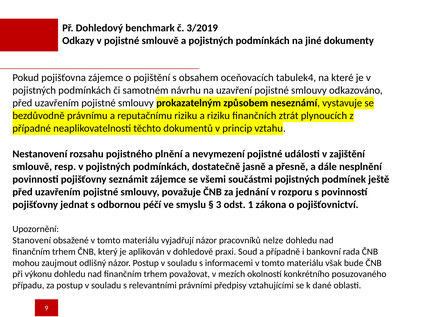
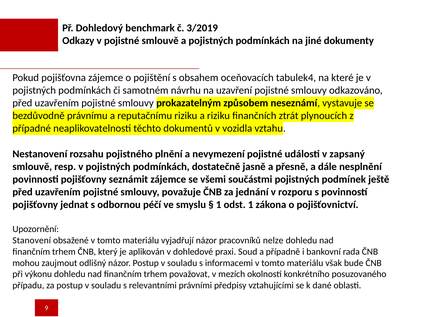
princip: princip -> vozidla (237, 128)
zajištění: zajištění -> zapsaný (347, 154)
3: 3 -> 1 (219, 204)
